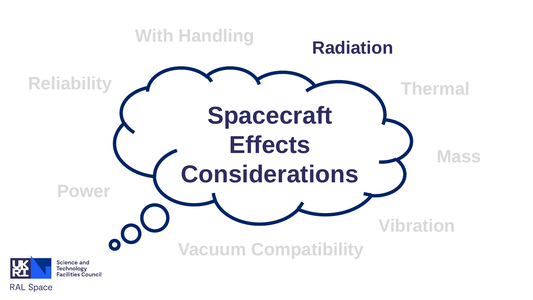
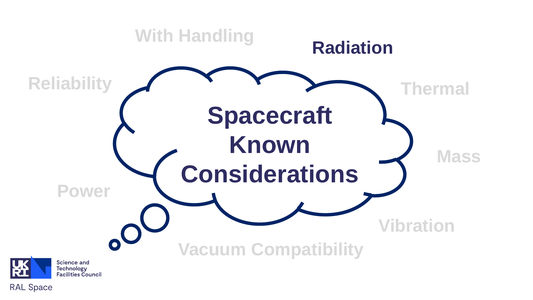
Effects: Effects -> Known (270, 145)
